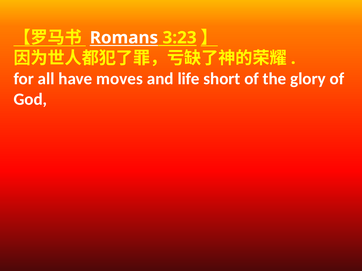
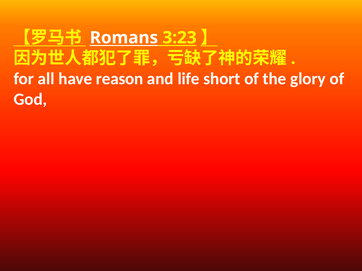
moves: moves -> reason (120, 79)
